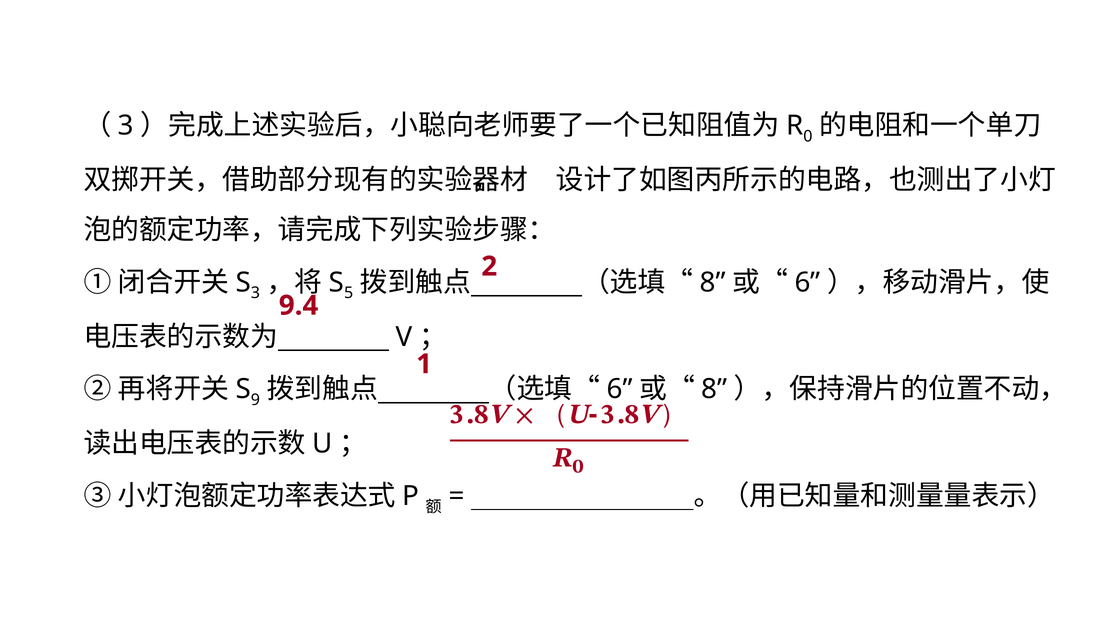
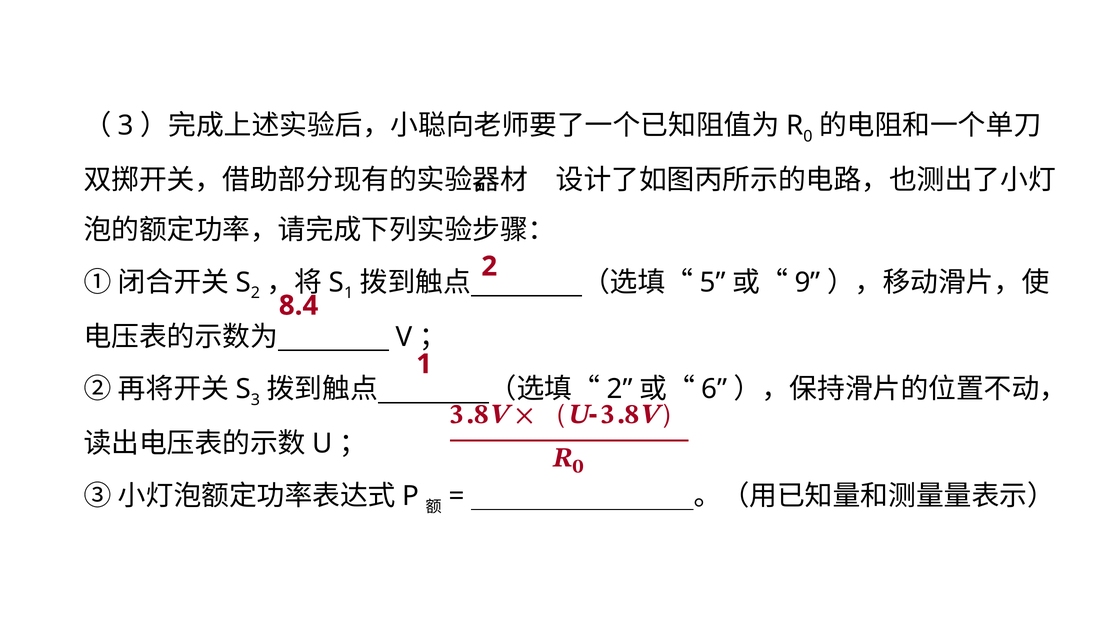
3: 3 -> 2 (255, 293)
5: 5 -> 1 (349, 293)
8: 8 -> 5 (713, 282)
6: 6 -> 9 (807, 282)
9.4: 9.4 -> 8.4 (299, 306)
9: 9 -> 3 (255, 400)
6: 6 -> 2 (620, 389)
8: 8 -> 6 (714, 389)
